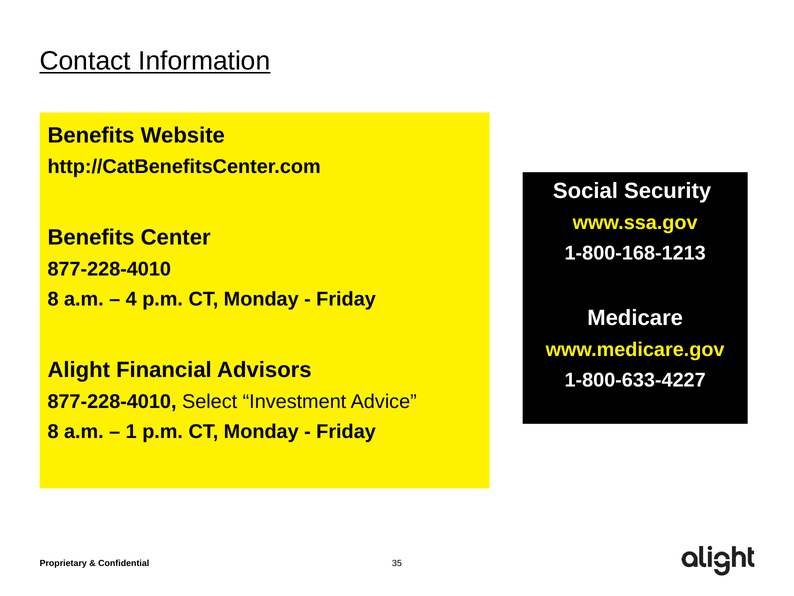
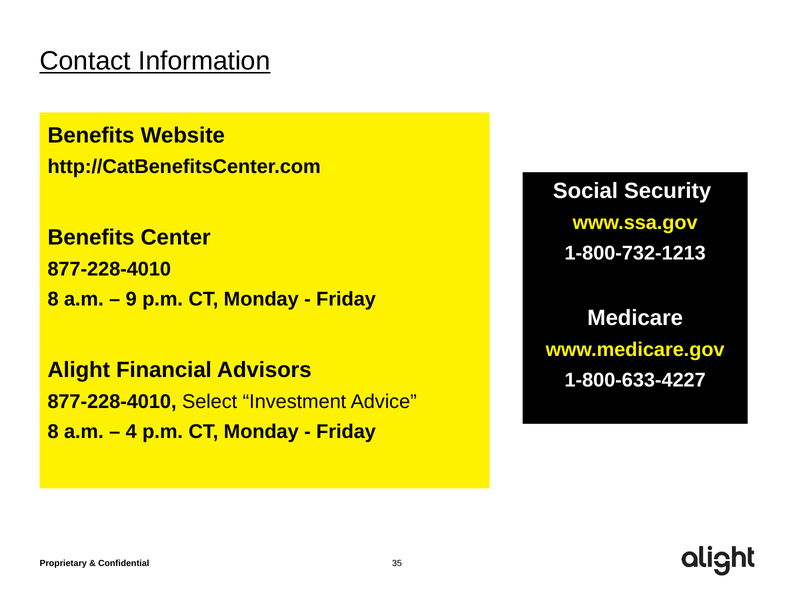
1-800-168-1213: 1-800-168-1213 -> 1-800-732-1213 (635, 253)
4: 4 -> 9 (131, 299)
1: 1 -> 4 (131, 432)
